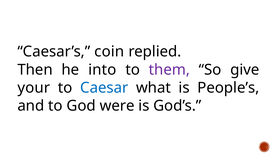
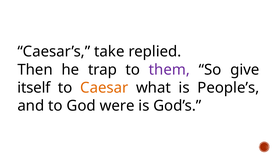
coin: coin -> take (109, 52)
into: into -> trap (102, 70)
your: your -> itself (34, 88)
Caesar colour: blue -> orange (104, 88)
